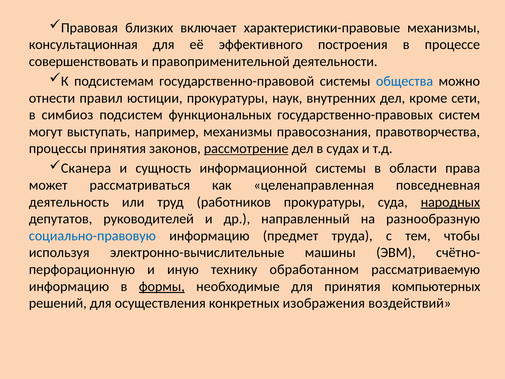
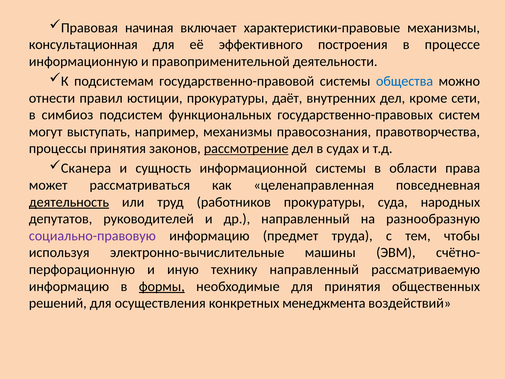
близких: близких -> начиная (149, 28)
совершенствовать: совершенствовать -> информационную (83, 61)
наук: наук -> даёт (287, 98)
деятельность underline: none -> present (69, 202)
народных underline: present -> none (450, 202)
социально-правовую colour: blue -> purple (92, 236)
технику обработанном: обработанном -> направленный (314, 269)
компьютерных: компьютерных -> общественных (436, 286)
изображения: изображения -> менеджмента (324, 303)
